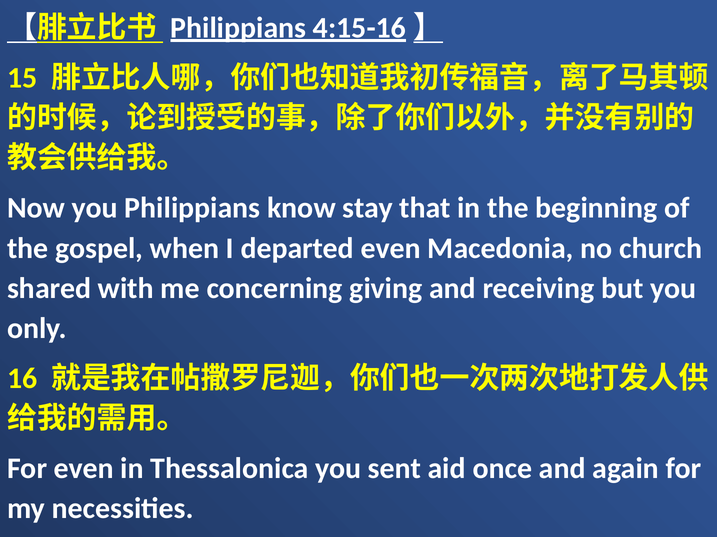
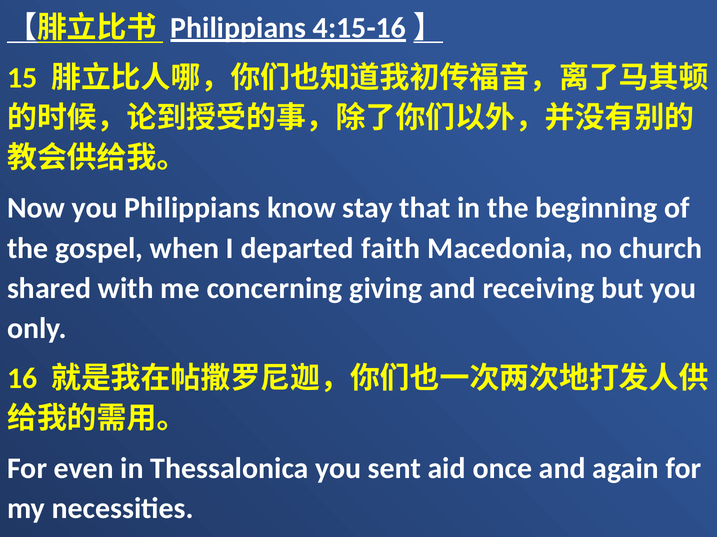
departed even: even -> faith (391, 249)
